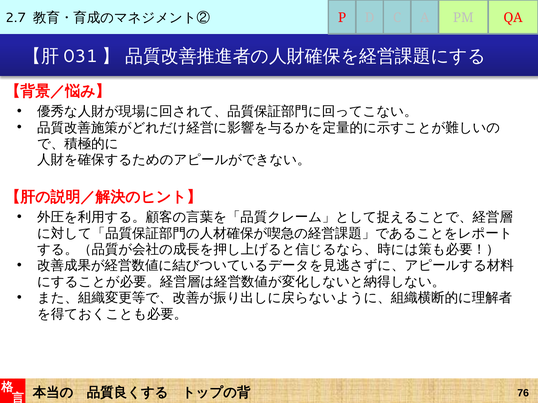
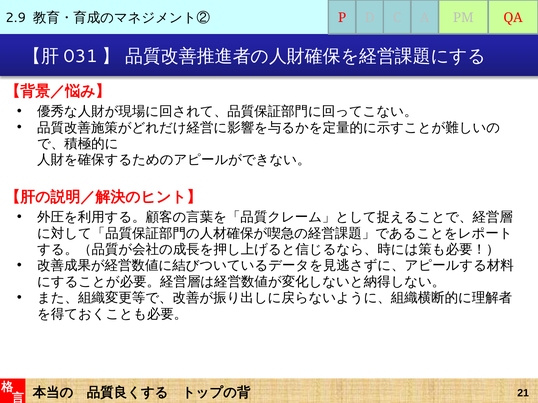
2.7: 2.7 -> 2.9 (16, 18)
76: 76 -> 21 (523, 394)
